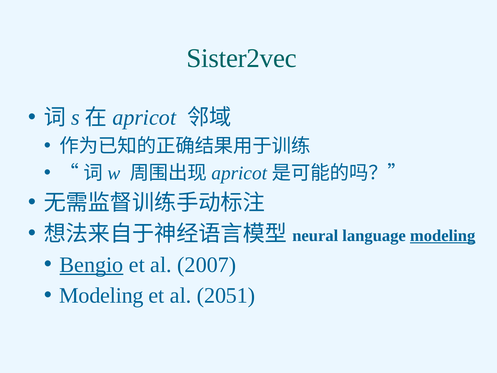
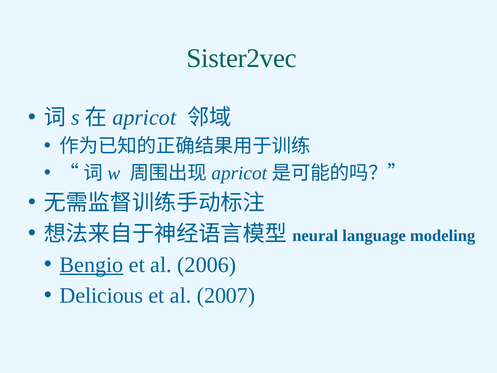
modeling underline: present -> none (443, 235)
2007: 2007 -> 2006 (207, 265)
Modeling: Modeling -> Delicious (101, 295)
2051: 2051 -> 2007 (226, 295)
